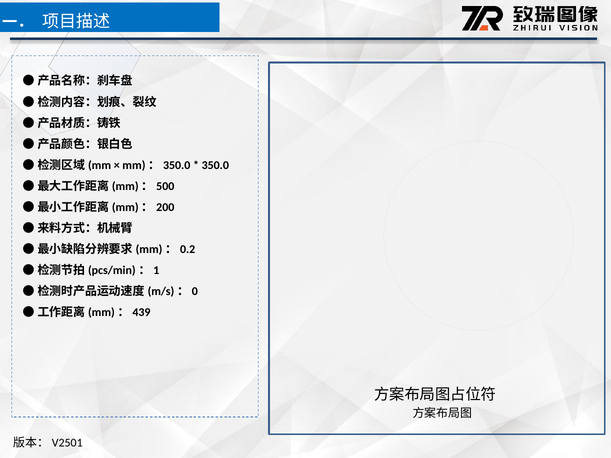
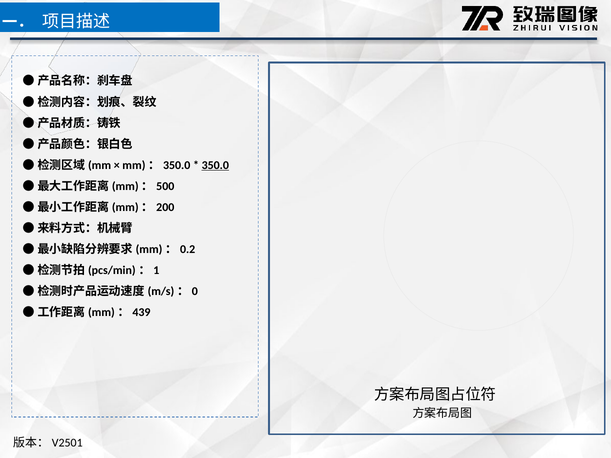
350.0 underline: none -> present (215, 165)
